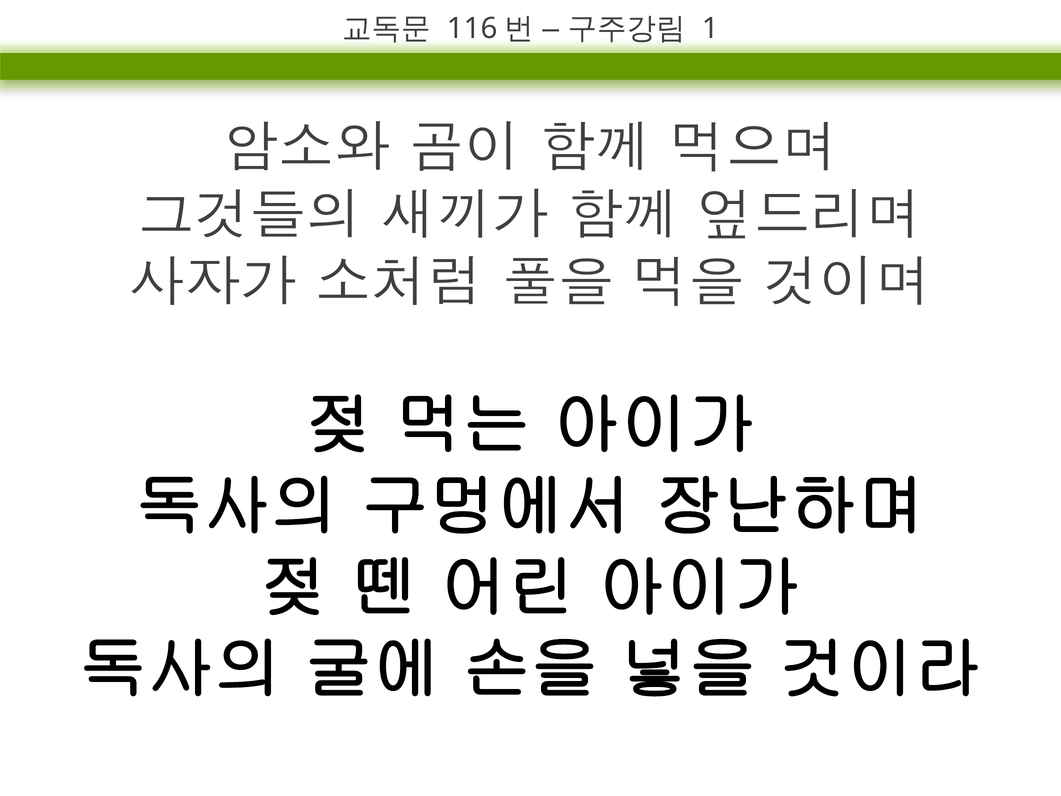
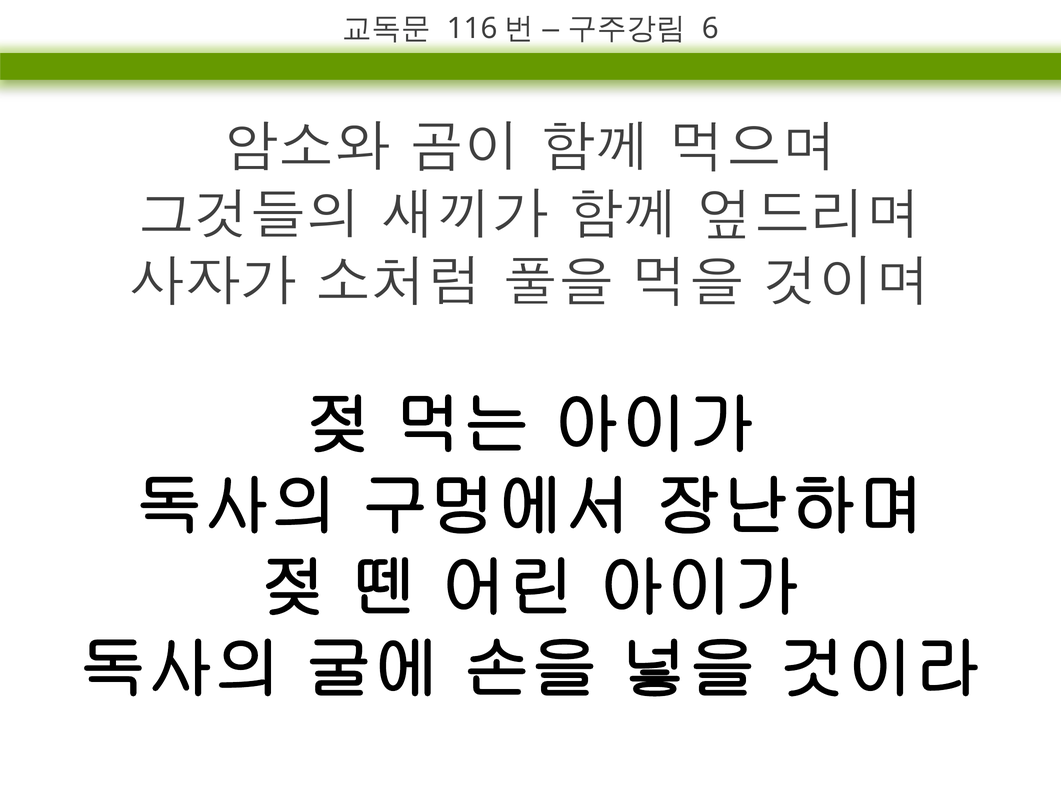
1: 1 -> 6 (710, 29)
